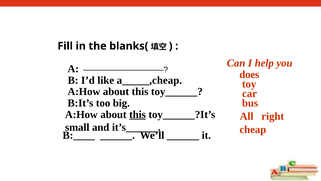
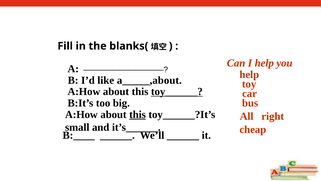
does: does -> help (249, 74)
a_____,cheap: a_____,cheap -> a_____,about (149, 80)
toy______ underline: none -> present (177, 91)
